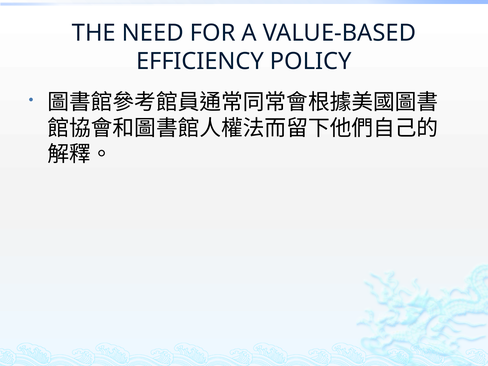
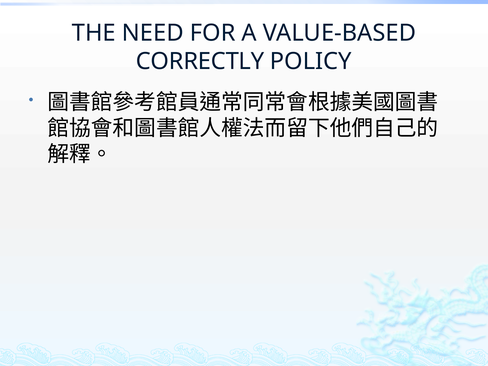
EFFICIENCY: EFFICIENCY -> CORRECTLY (200, 61)
